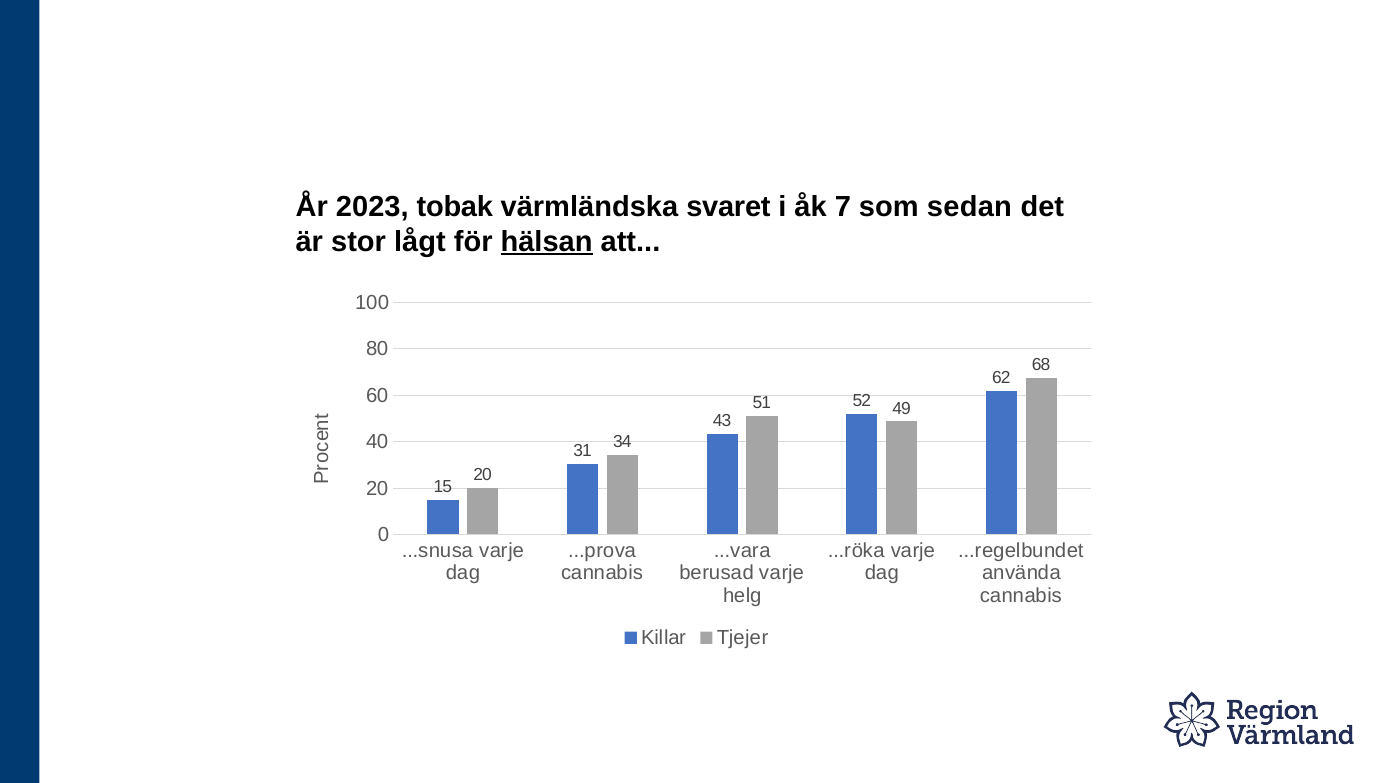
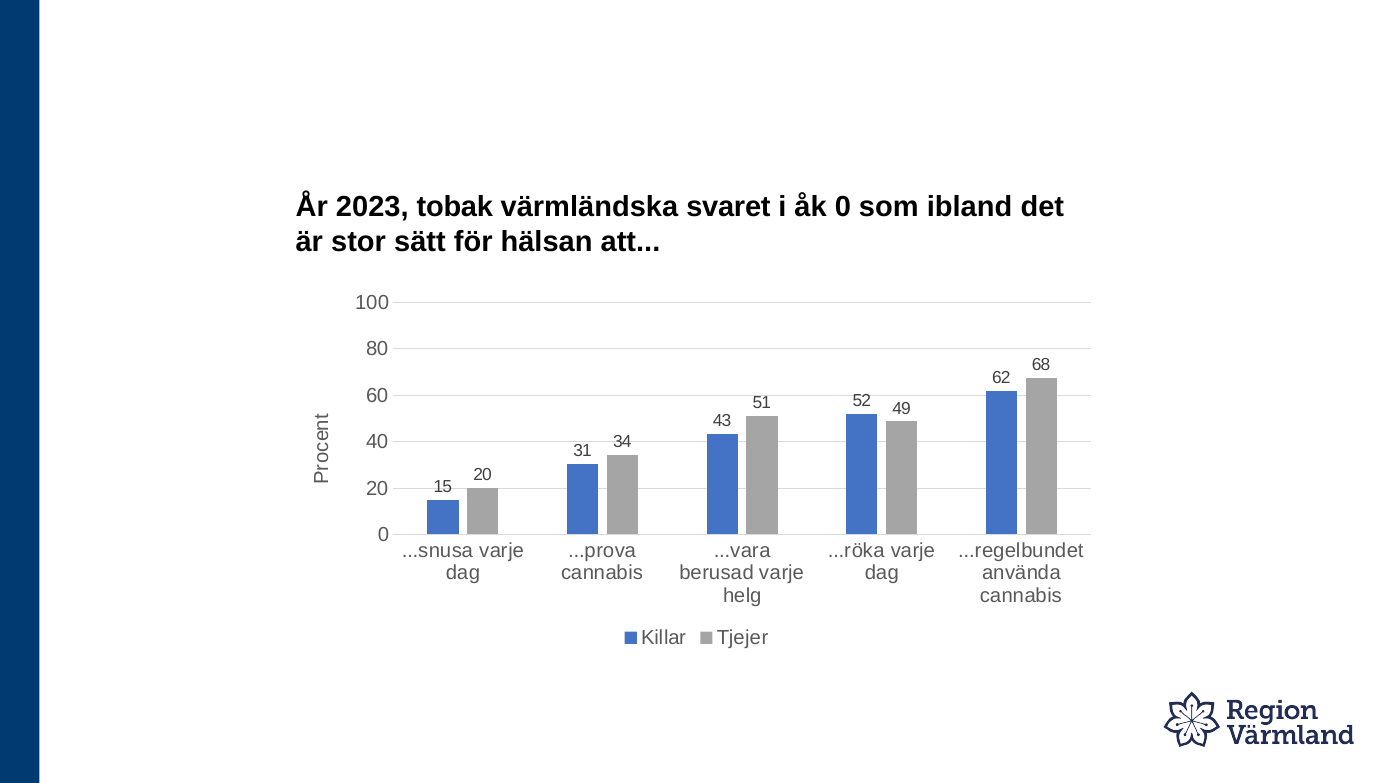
åk 7: 7 -> 0 (843, 207)
sedan: sedan -> ibland (970, 207)
lågt: lågt -> sätt (420, 242)
hälsan underline: present -> none (547, 242)
